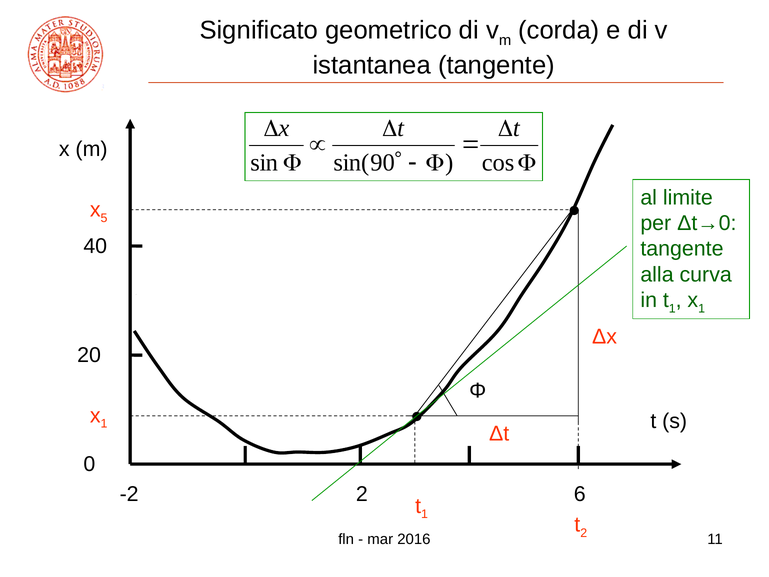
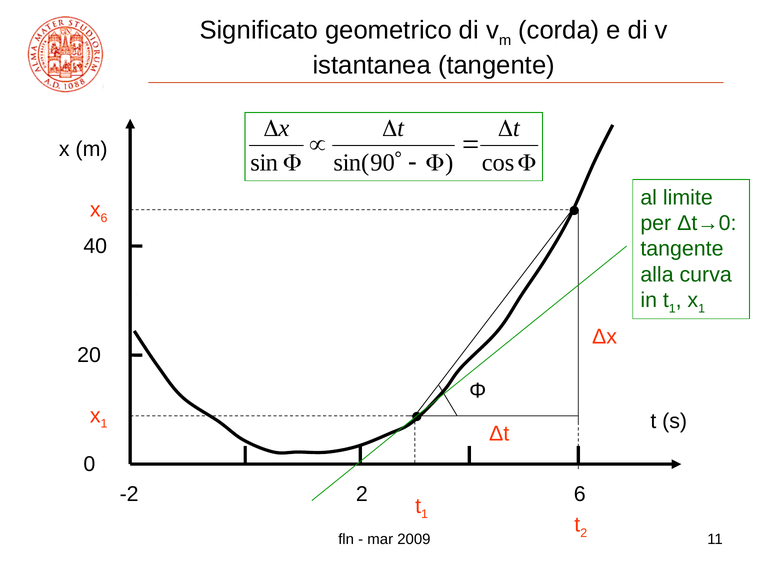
x 5: 5 -> 6 (104, 218)
2016: 2016 -> 2009 (414, 539)
